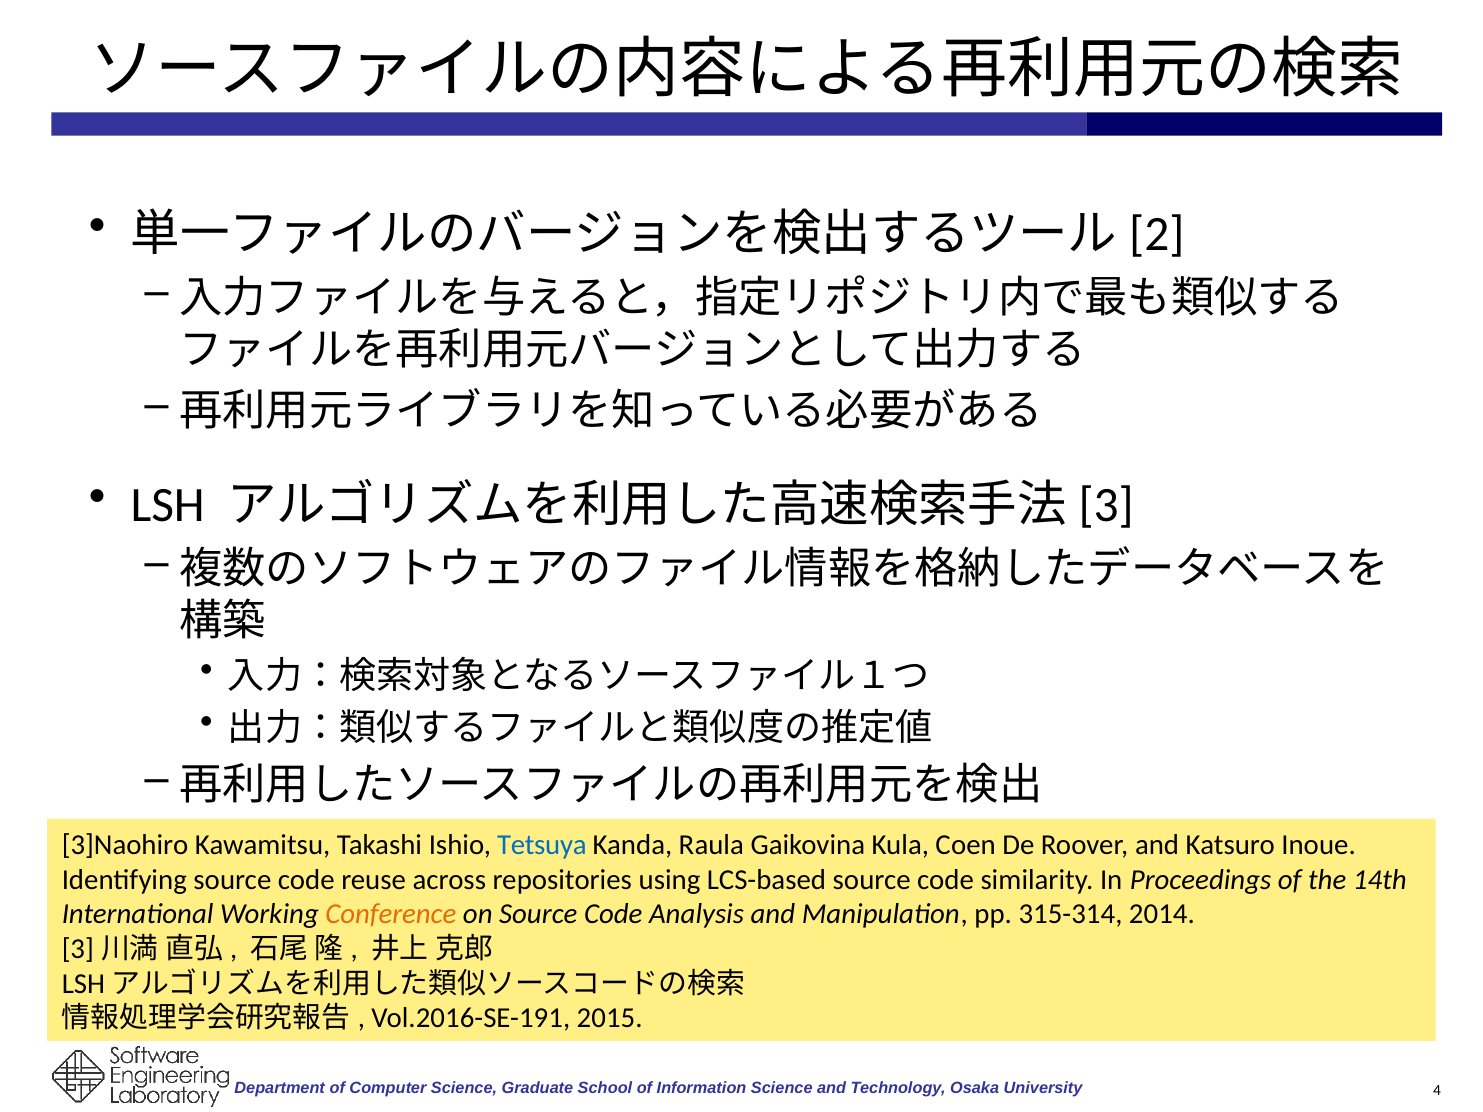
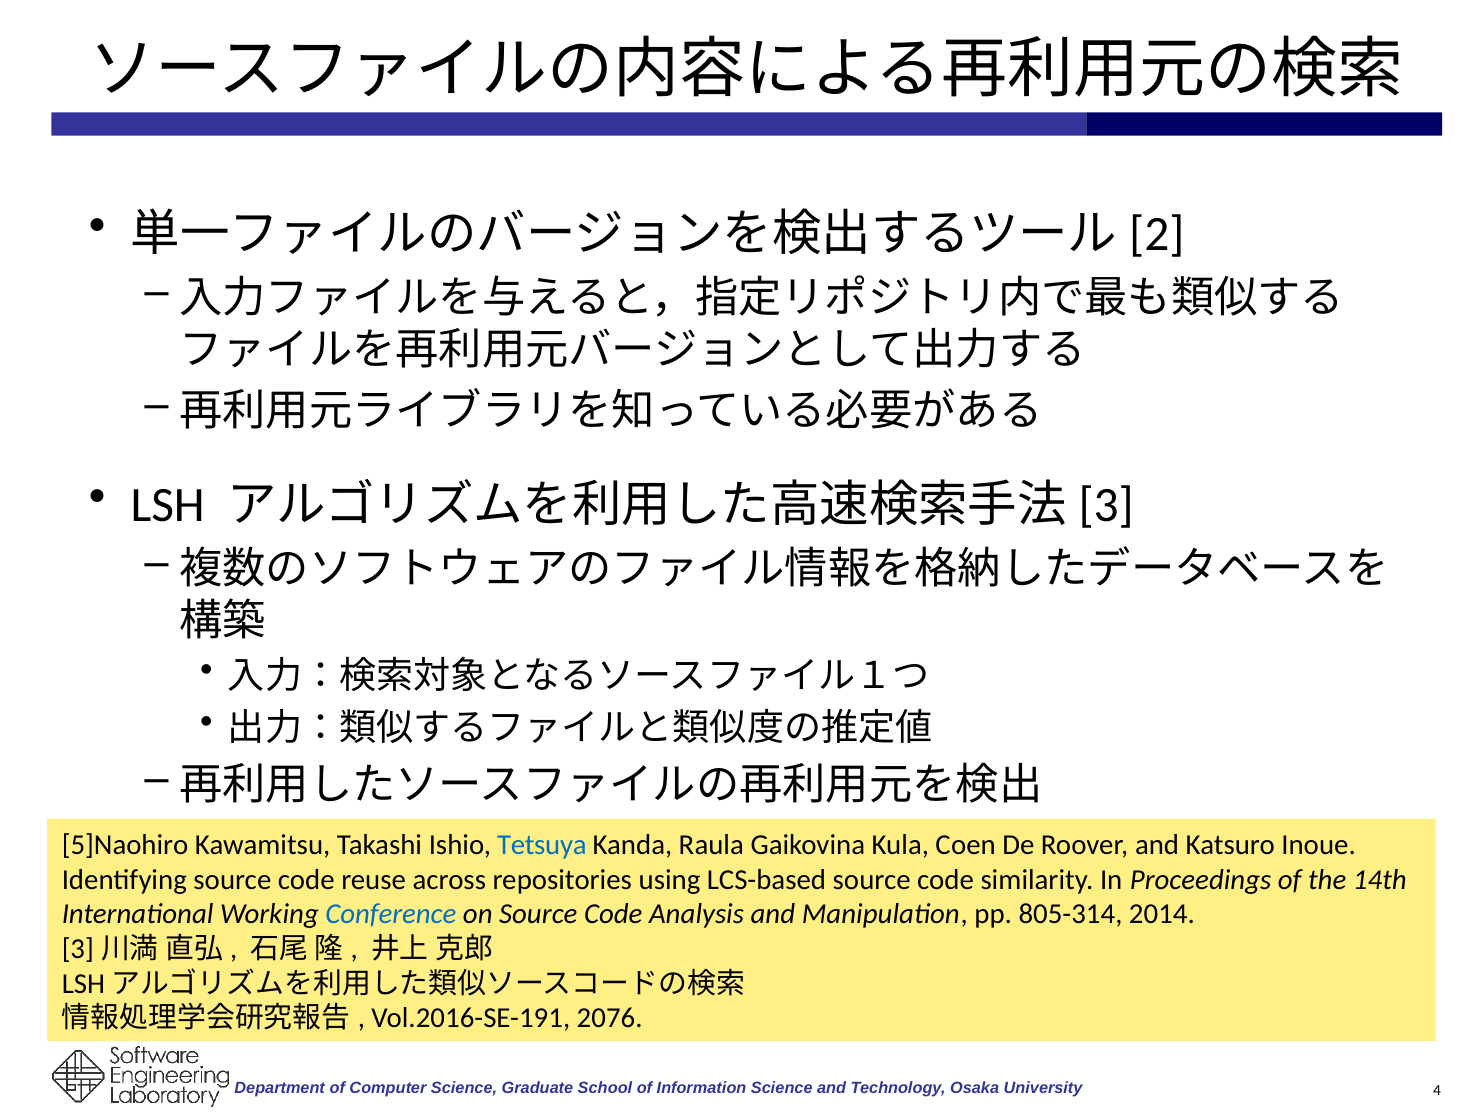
3]Naohiro: 3]Naohiro -> 5]Naohiro (125, 845)
Conference colour: orange -> blue (391, 915)
315-314: 315-314 -> 805-314 (1070, 915)
2015: 2015 -> 2076 (610, 1018)
